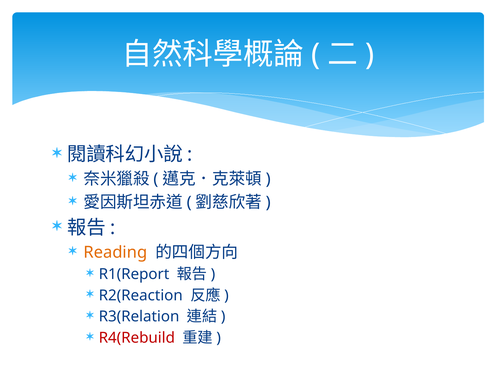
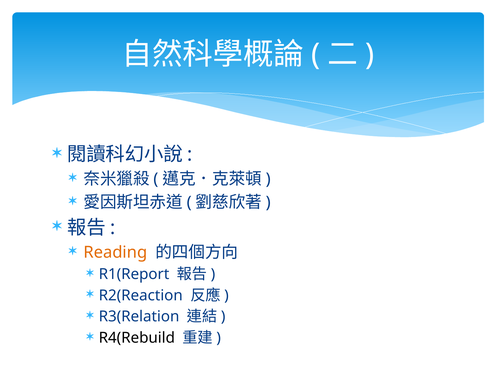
R4(Rebuild colour: red -> black (137, 338)
